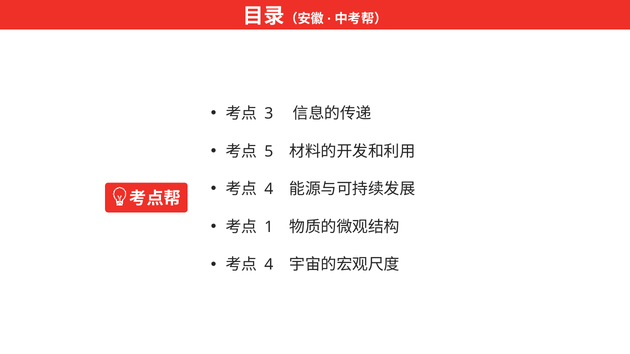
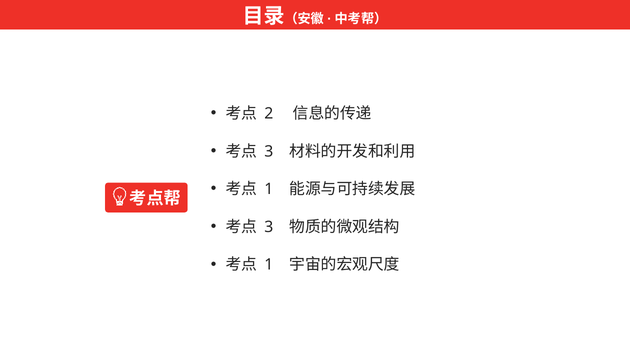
3: 3 -> 2 (269, 114)
5: 5 -> 3 (269, 152)
4: 4 -> 1 (269, 189)
1: 1 -> 3 (269, 227)
4: 4 -> 1 (269, 265)
